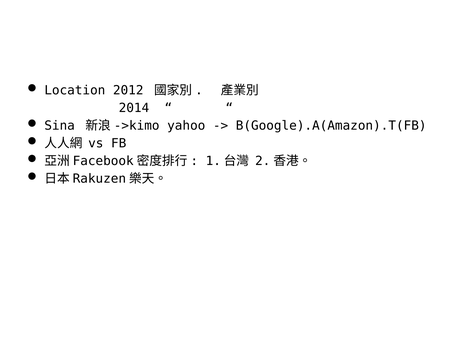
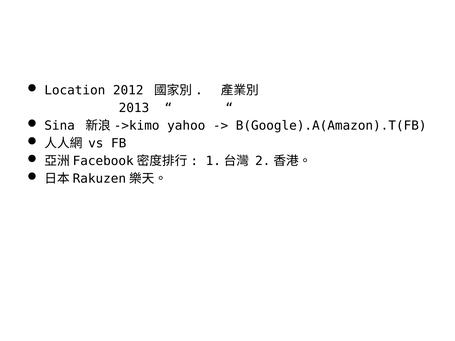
2014: 2014 -> 2013 (134, 108)
